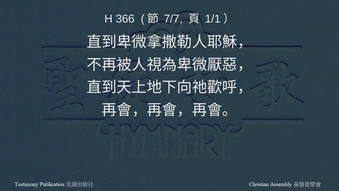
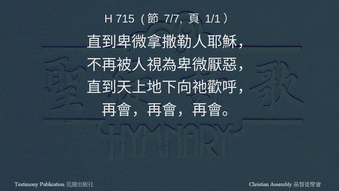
366: 366 -> 715 (125, 19)
